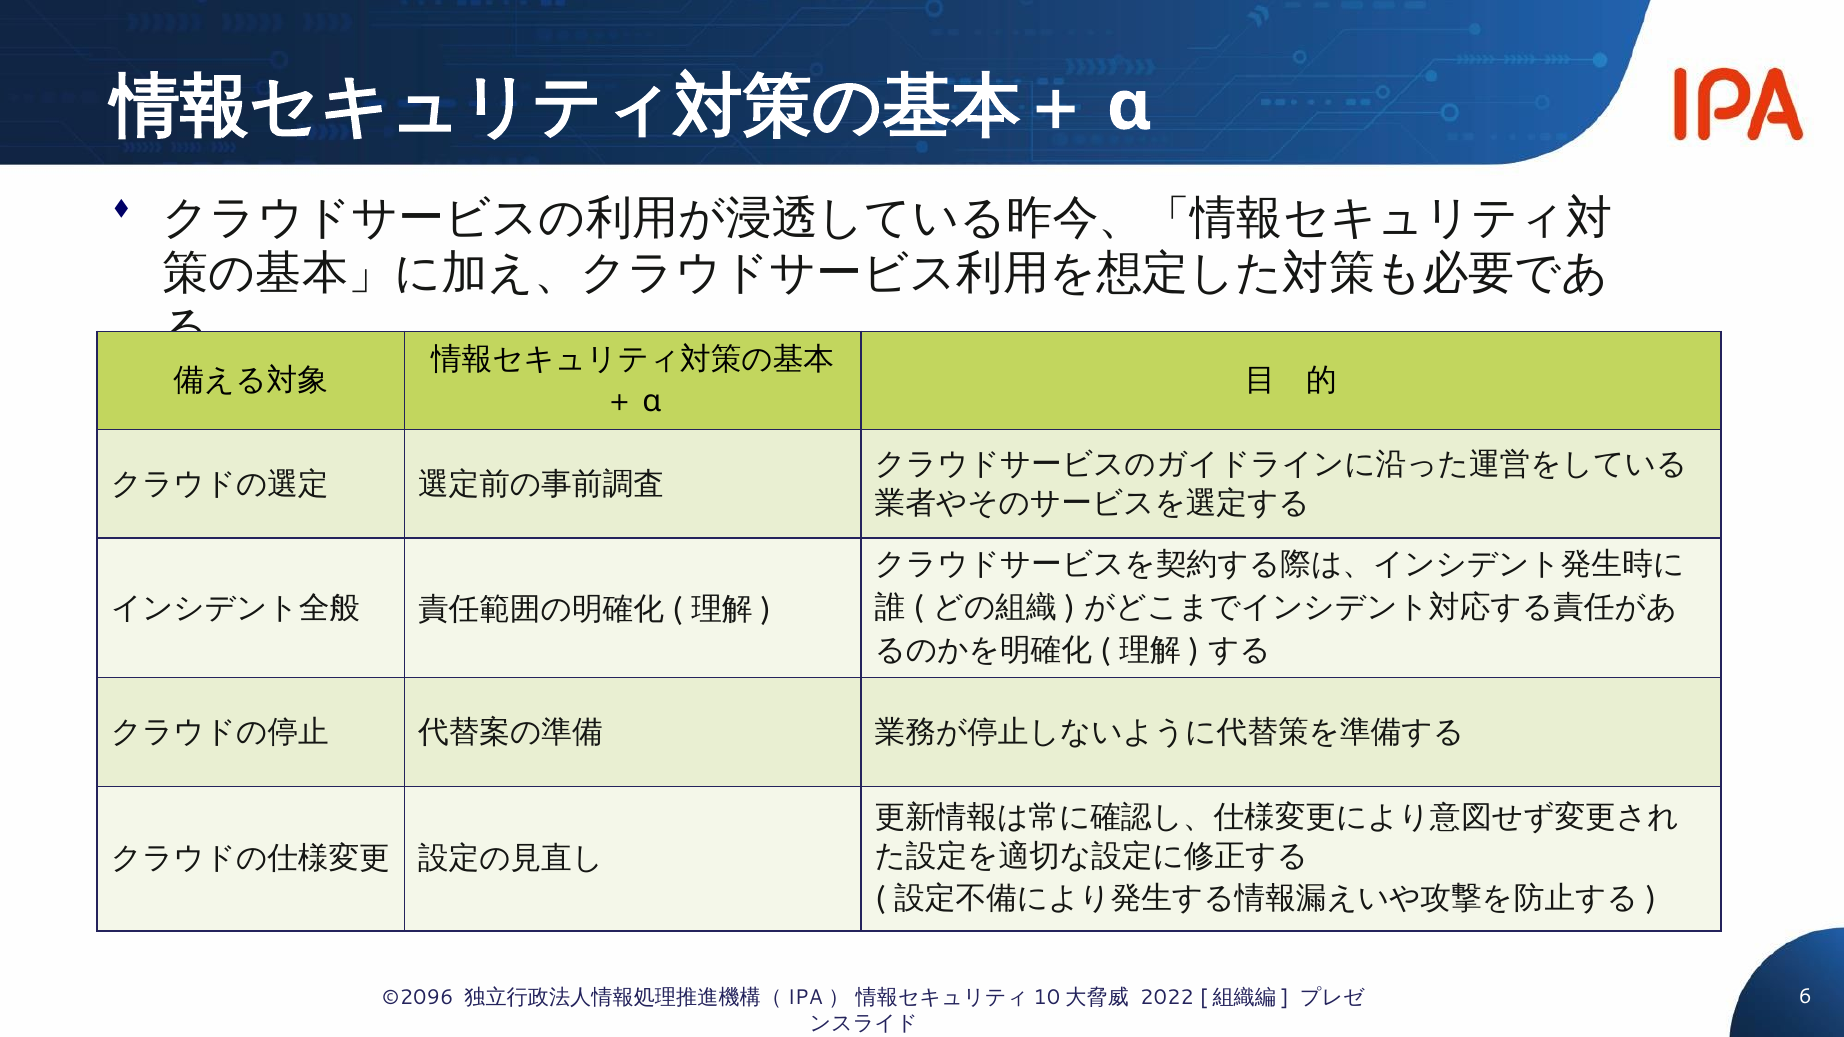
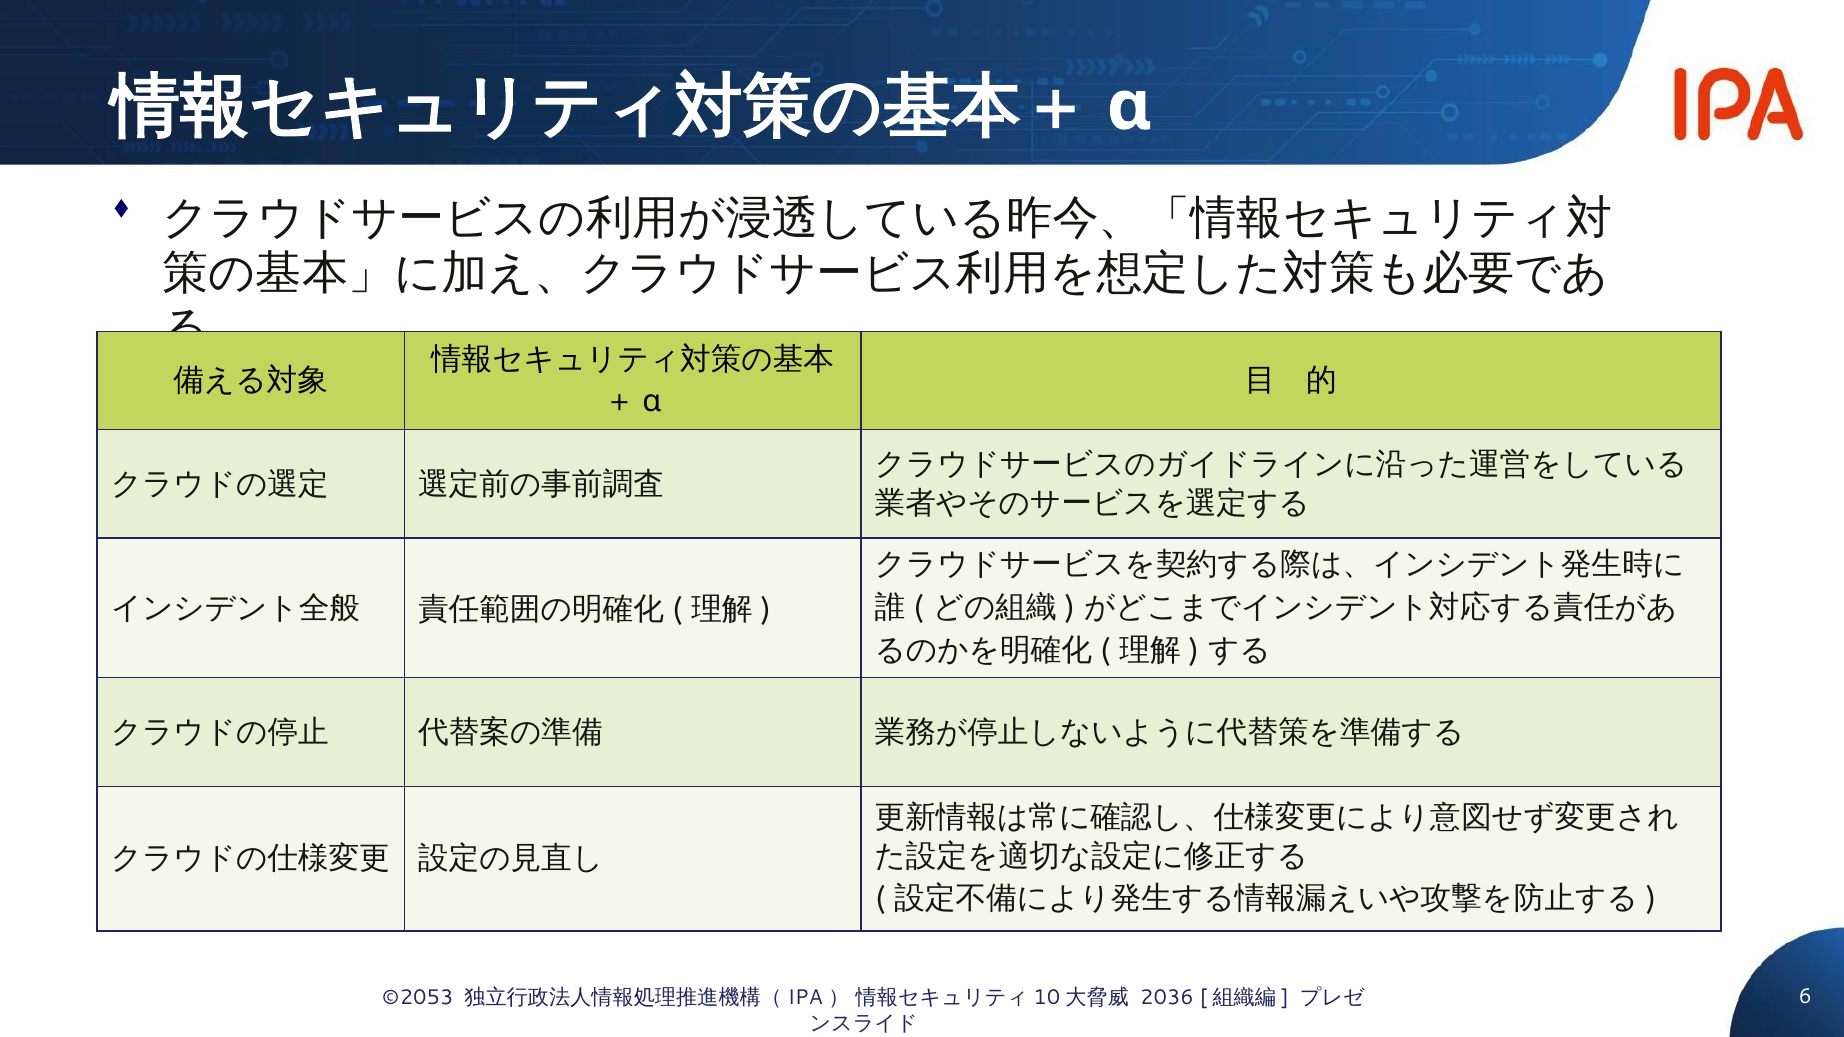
©2096: ©2096 -> ©2053 (418, 998)
2022: 2022 -> 2036 (1167, 998)
